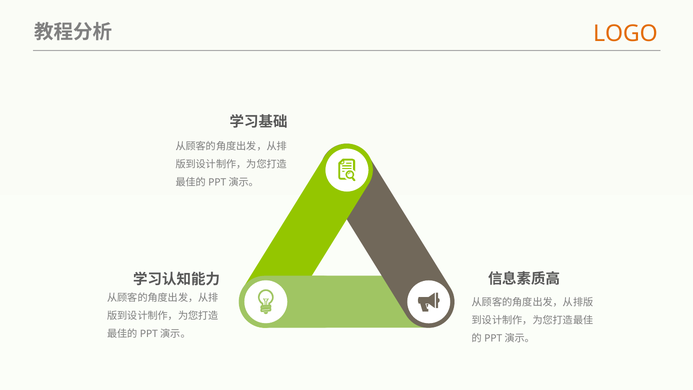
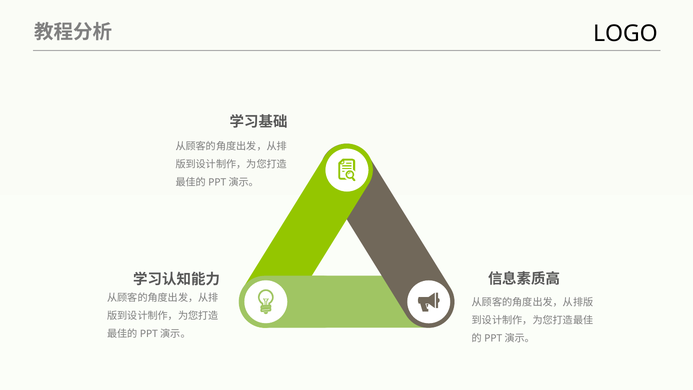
LOGO colour: orange -> black (625, 34)
